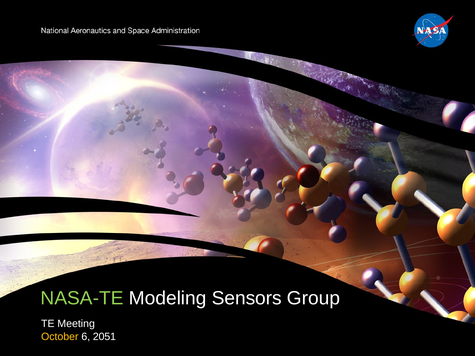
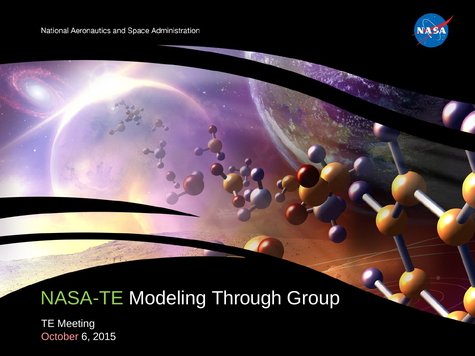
Sensors: Sensors -> Through (247, 298)
October colour: yellow -> pink (60, 337)
2051: 2051 -> 2015 (104, 337)
